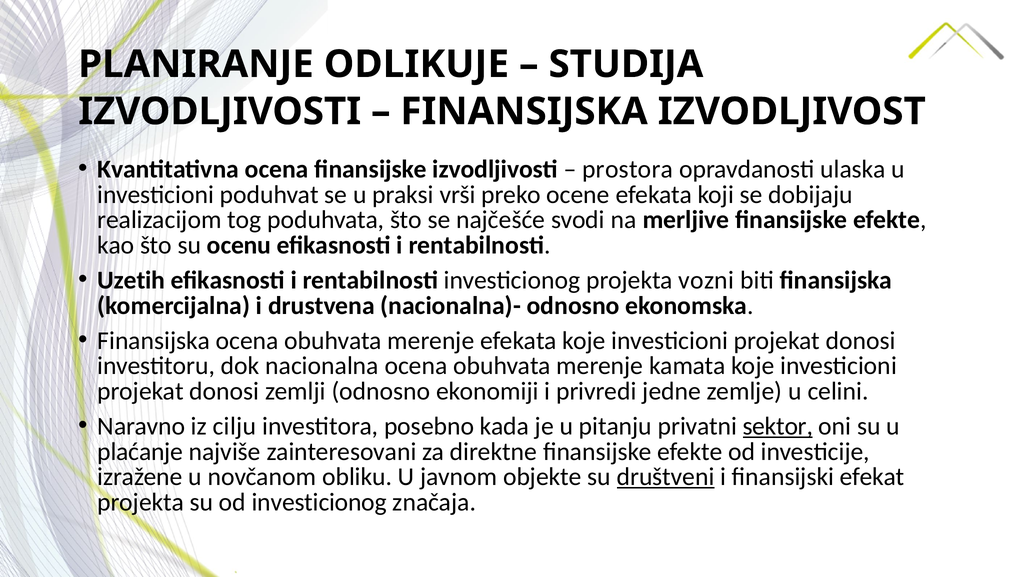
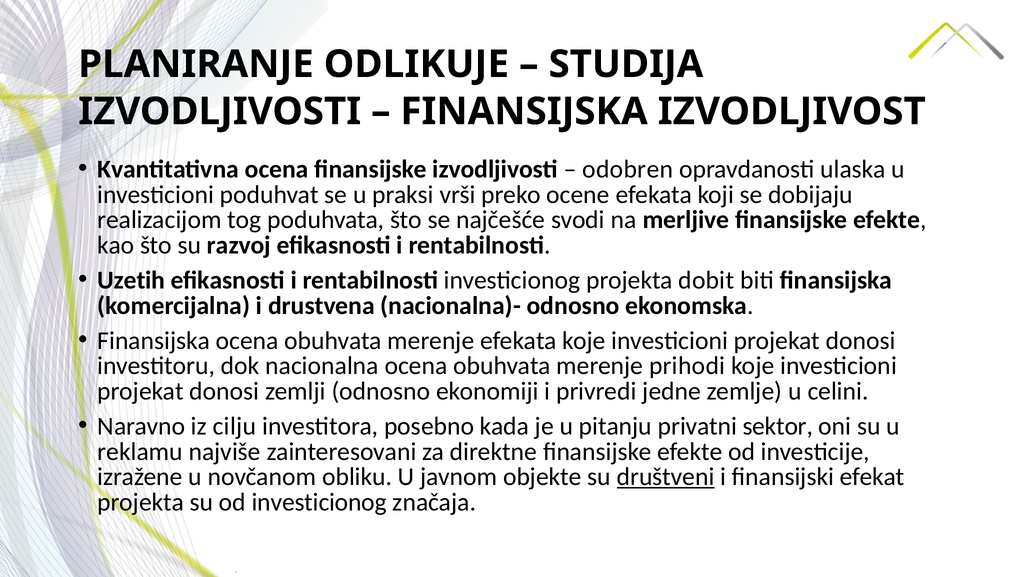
prostora: prostora -> odobren (628, 169)
ocenu: ocenu -> razvoj (239, 245)
vozni: vozni -> dobit (706, 280)
kamata: kamata -> prihodi (687, 366)
sektor underline: present -> none (778, 426)
plaćanje: plaćanje -> reklamu (140, 452)
